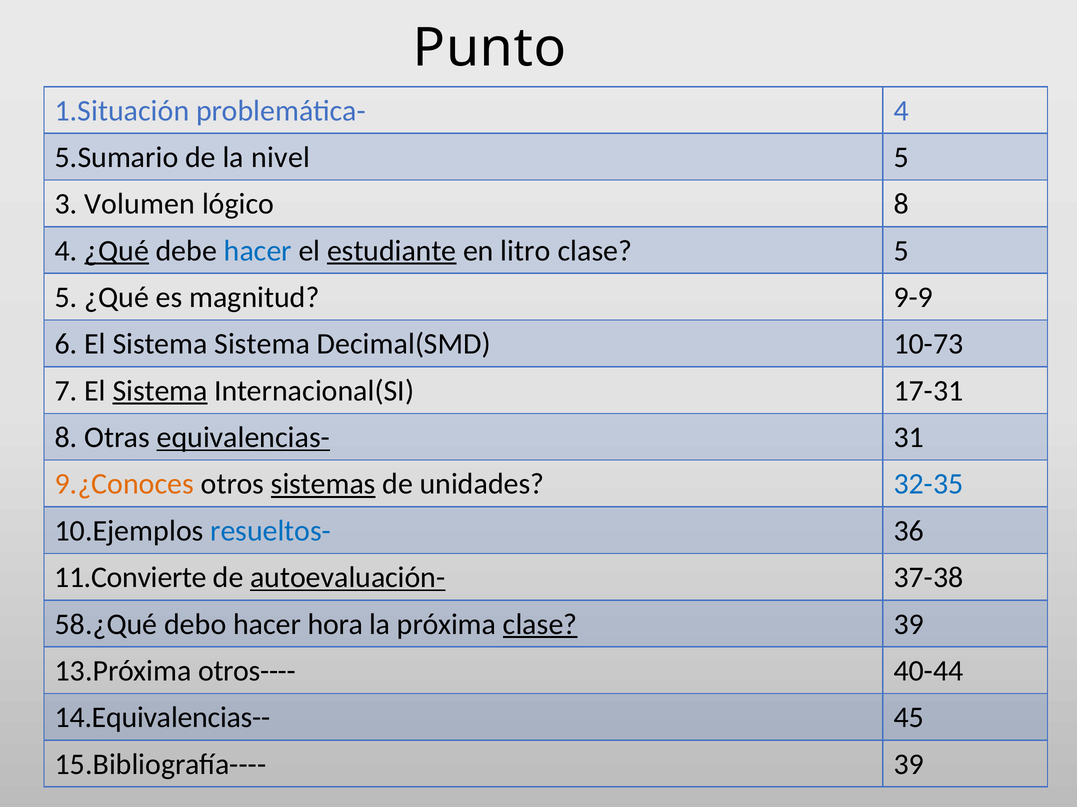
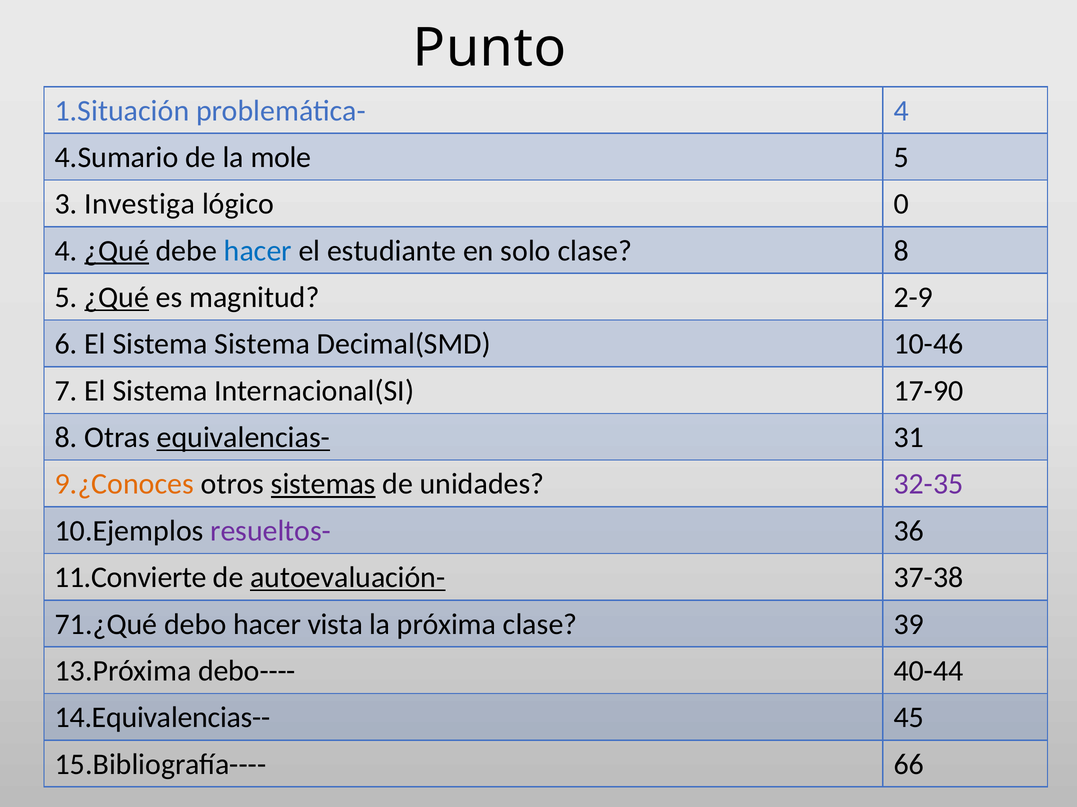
5.Sumario: 5.Sumario -> 4.Sumario (117, 157)
nivel: nivel -> mole (281, 157)
Volumen: Volumen -> Investiga (140, 204)
lógico 8: 8 -> 0 (901, 204)
estudiante underline: present -> none (392, 251)
litro: litro -> solo (526, 251)
clase 5: 5 -> 8 (901, 251)
¿Qué underline: none -> present (117, 298)
9-9: 9-9 -> 2-9 (913, 298)
10-73: 10-73 -> 10-46 (928, 344)
Sistema underline: present -> none (160, 391)
17-31: 17-31 -> 17-90 (928, 391)
32-35 colour: blue -> purple (928, 485)
resueltos- colour: blue -> purple (271, 531)
58.¿Qué: 58.¿Qué -> 71.¿Qué (106, 625)
hora: hora -> vista (335, 625)
clase underline: present -> none (540, 625)
otros----: otros---- -> debo---- (247, 671)
15.Bibliografía---- 39: 39 -> 66 (909, 765)
